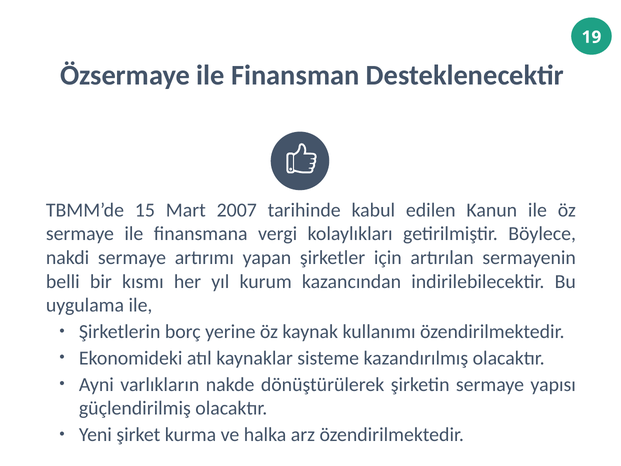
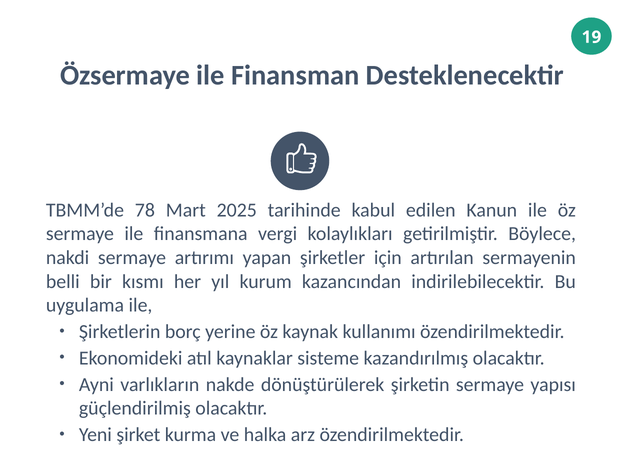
15: 15 -> 78 (145, 210)
2007: 2007 -> 2025 (237, 210)
